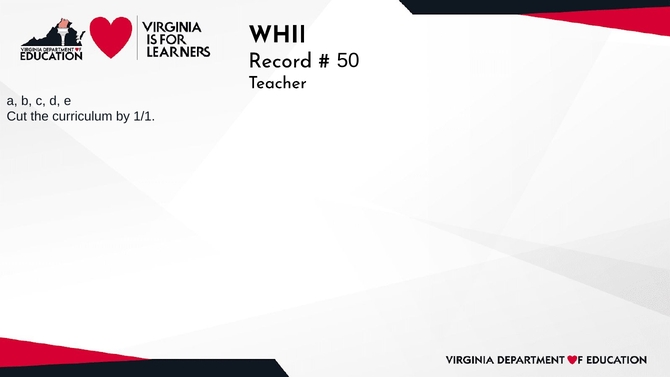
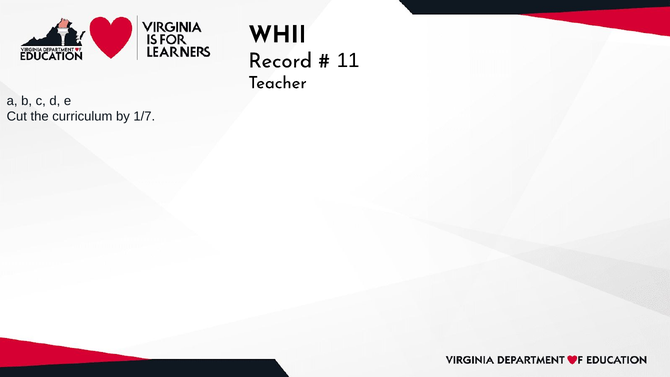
50: 50 -> 11 (348, 61)
1/1: 1/1 -> 1/7 (144, 117)
